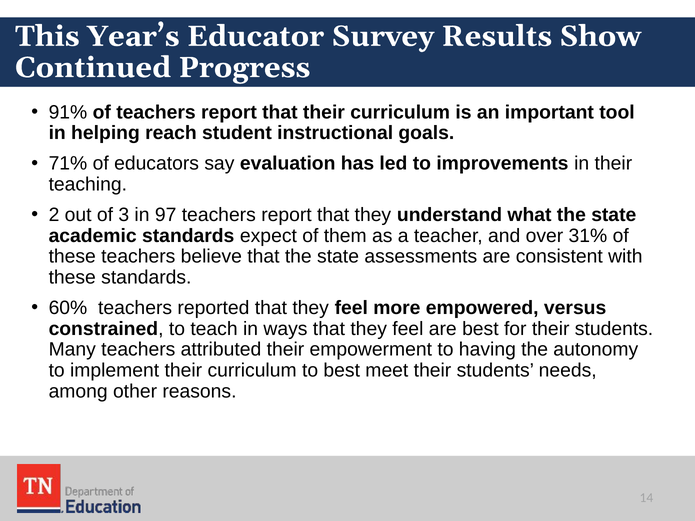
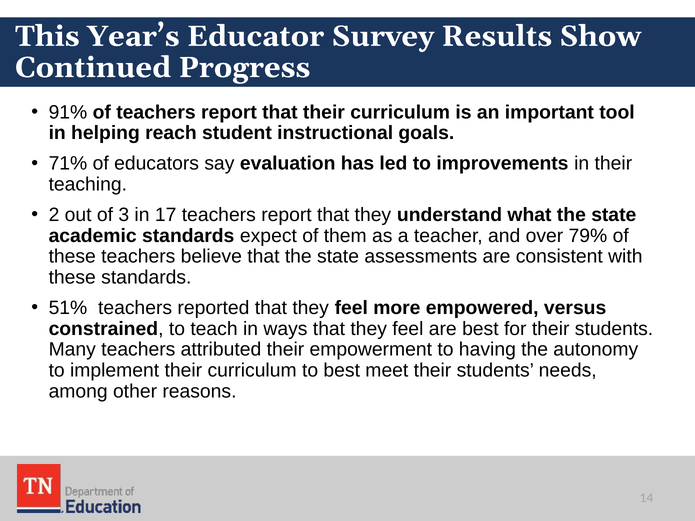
97: 97 -> 17 (166, 215)
31%: 31% -> 79% (588, 236)
60%: 60% -> 51% (68, 308)
